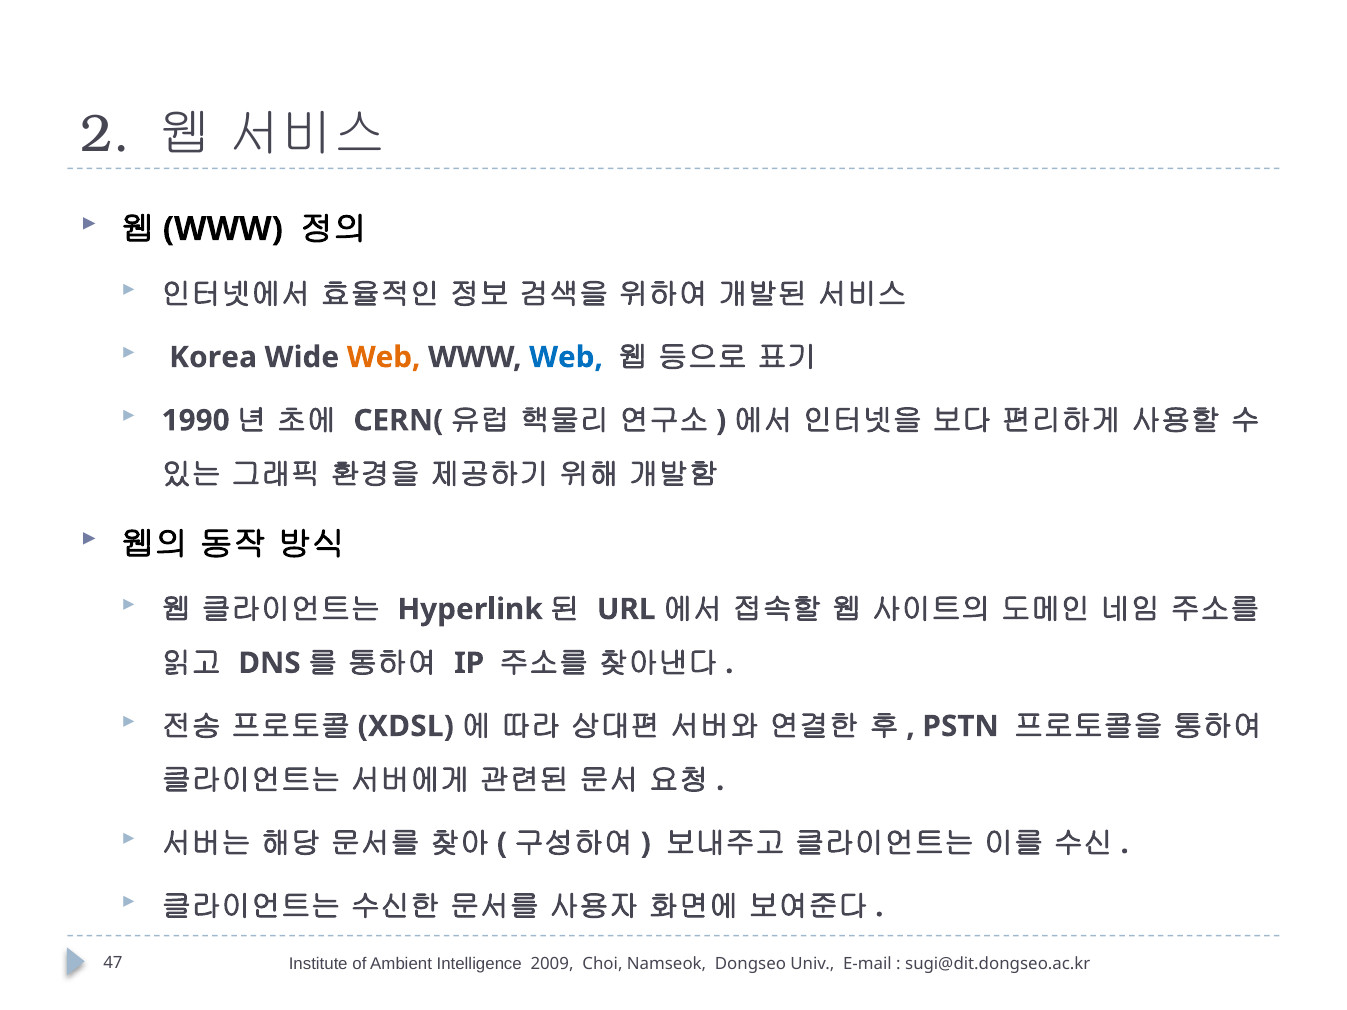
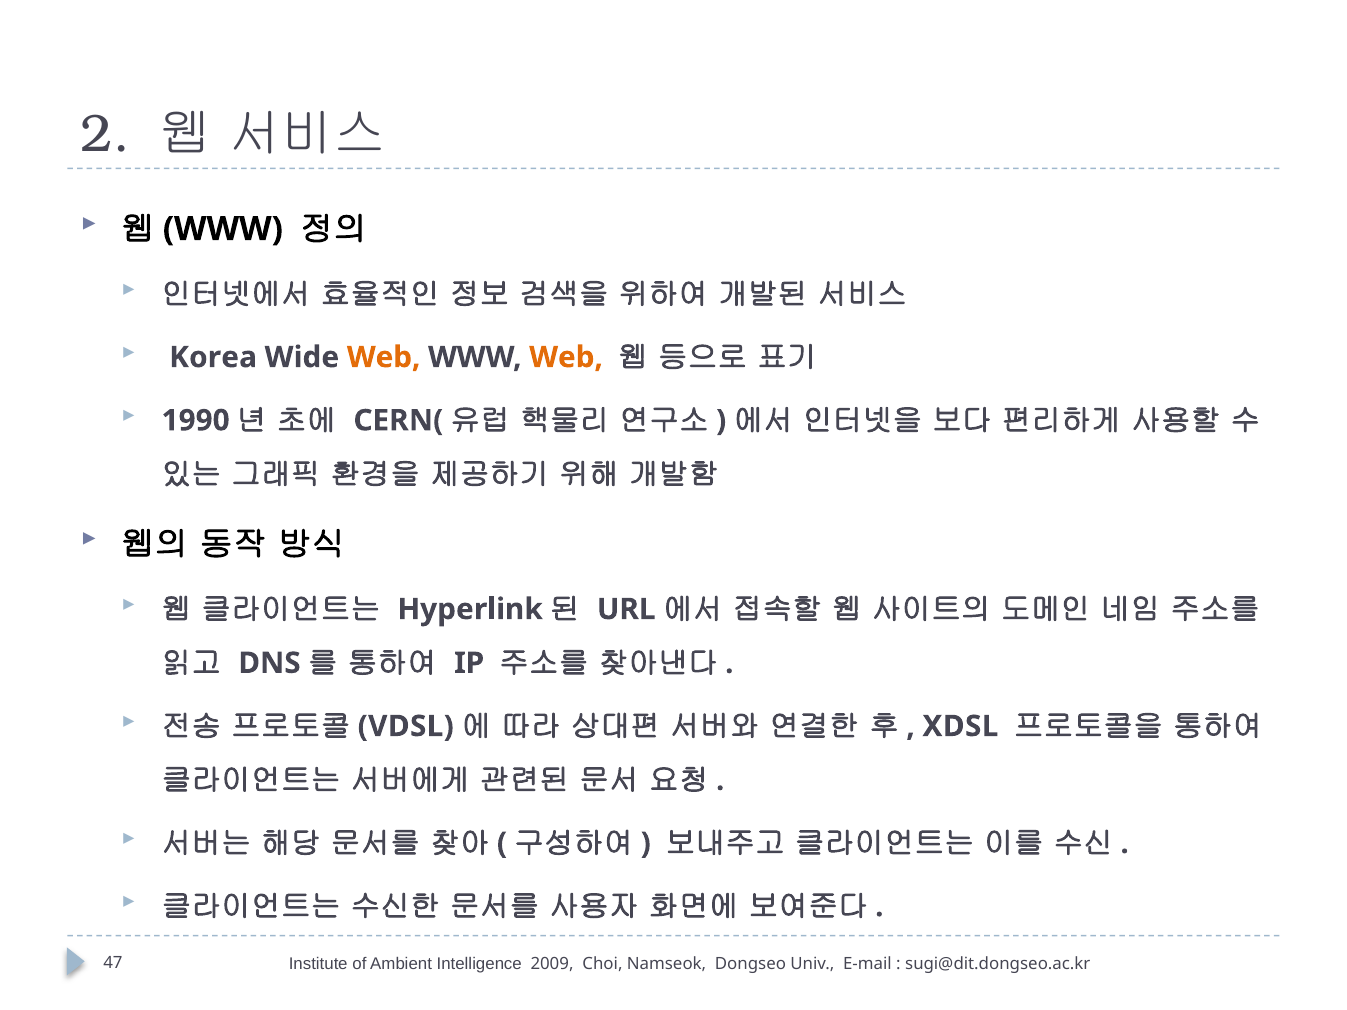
Web colour: blue -> orange (566, 357)
XDSL: XDSL -> VDSL (406, 726)
PSTN: PSTN -> XDSL (960, 726)
